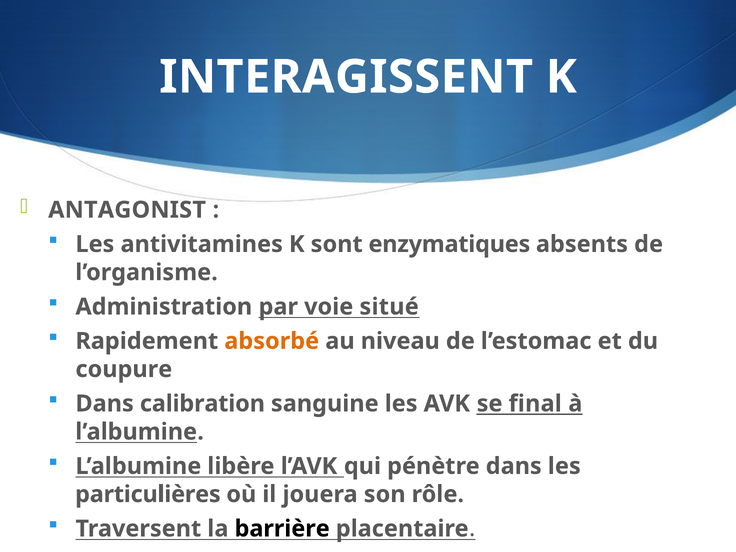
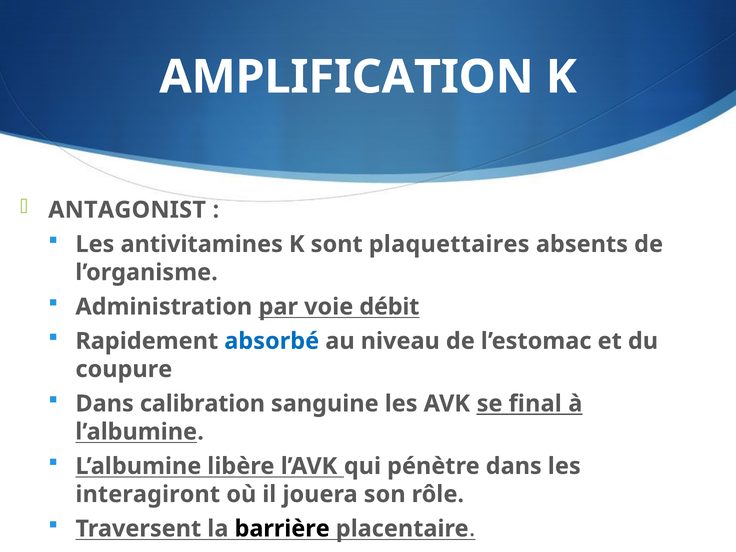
INTERAGISSENT: INTERAGISSENT -> AMPLIFICATION (346, 77)
enzymatiques: enzymatiques -> plaquettaires (449, 244)
situé: situé -> débit (389, 307)
absorbé colour: orange -> blue (272, 341)
particulières: particulières -> interagiront (148, 494)
